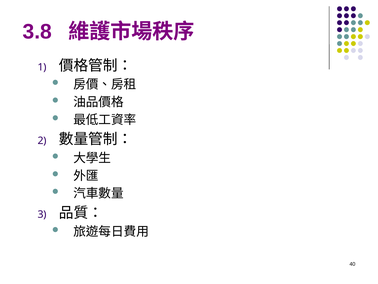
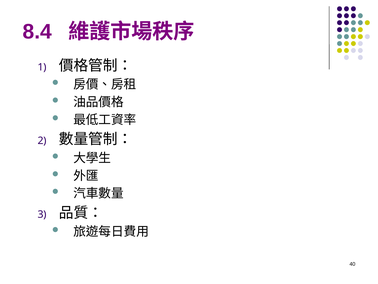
3.8: 3.8 -> 8.4 (37, 32)
